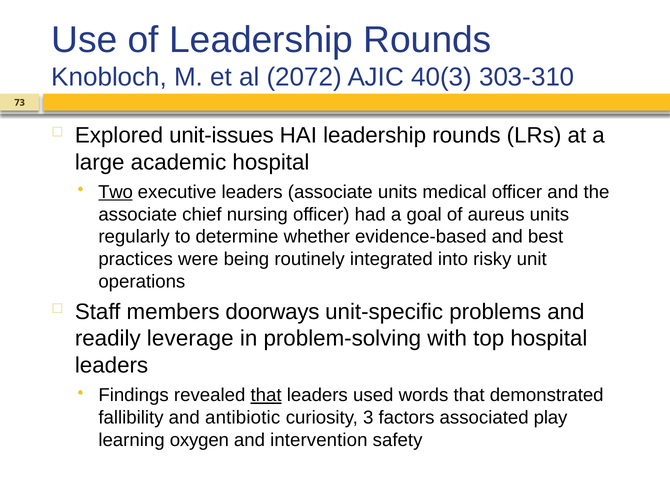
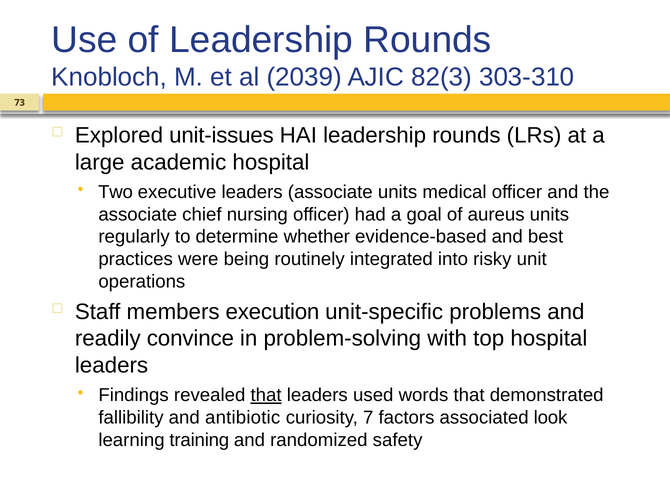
2072: 2072 -> 2039 (304, 77)
40(3: 40(3 -> 82(3 (441, 77)
Two underline: present -> none (116, 192)
doorways: doorways -> execution (273, 312)
leverage: leverage -> convince (190, 339)
3: 3 -> 7 (368, 418)
play: play -> look (551, 418)
oxygen: oxygen -> training (199, 440)
intervention: intervention -> randomized (319, 440)
